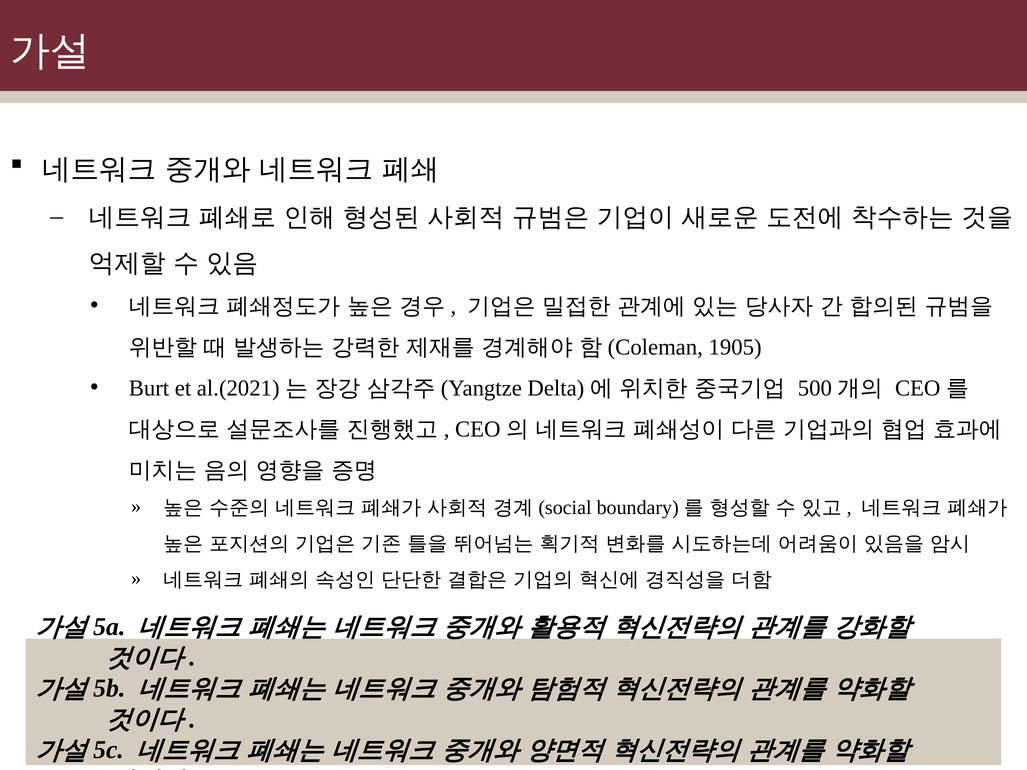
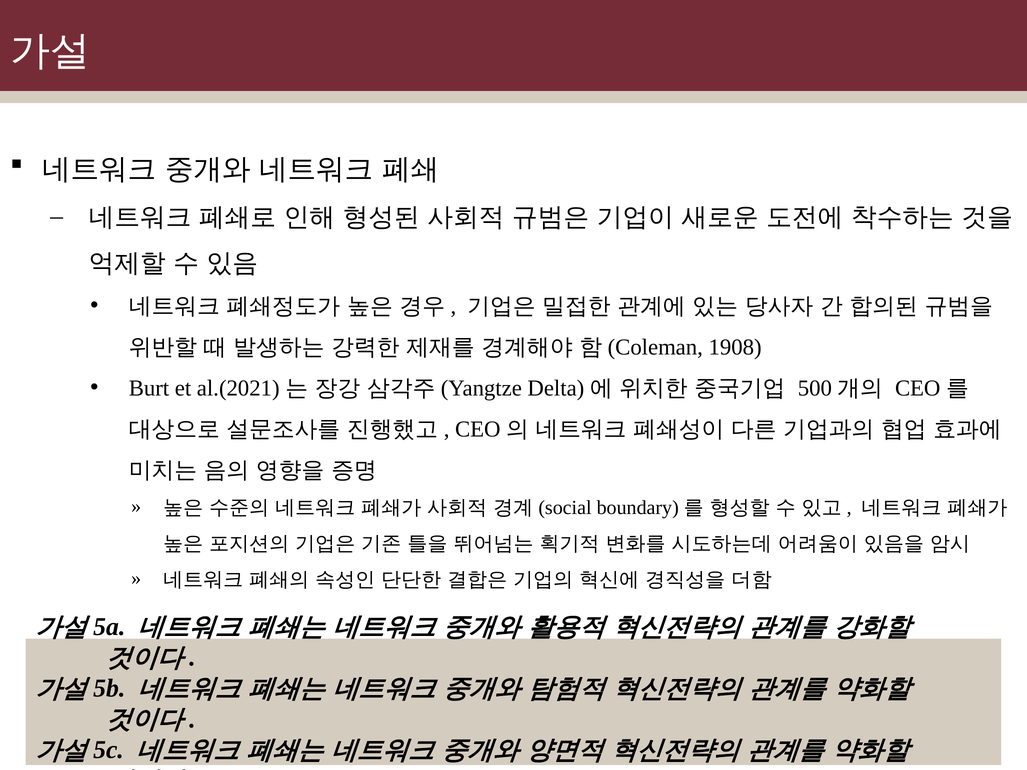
1905: 1905 -> 1908 (735, 347)
